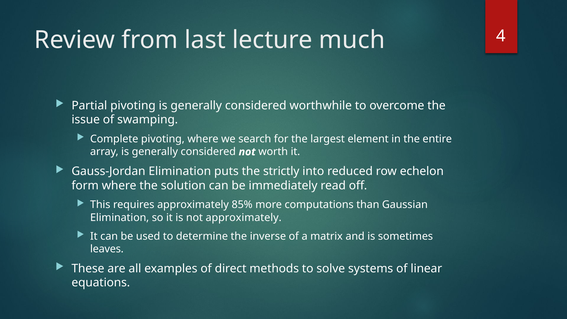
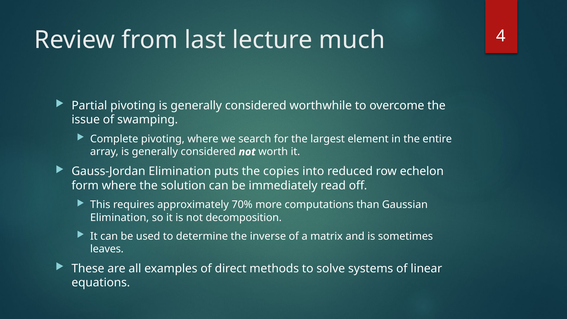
strictly: strictly -> copies (281, 171)
85%: 85% -> 70% (242, 205)
not approximately: approximately -> decomposition (244, 218)
